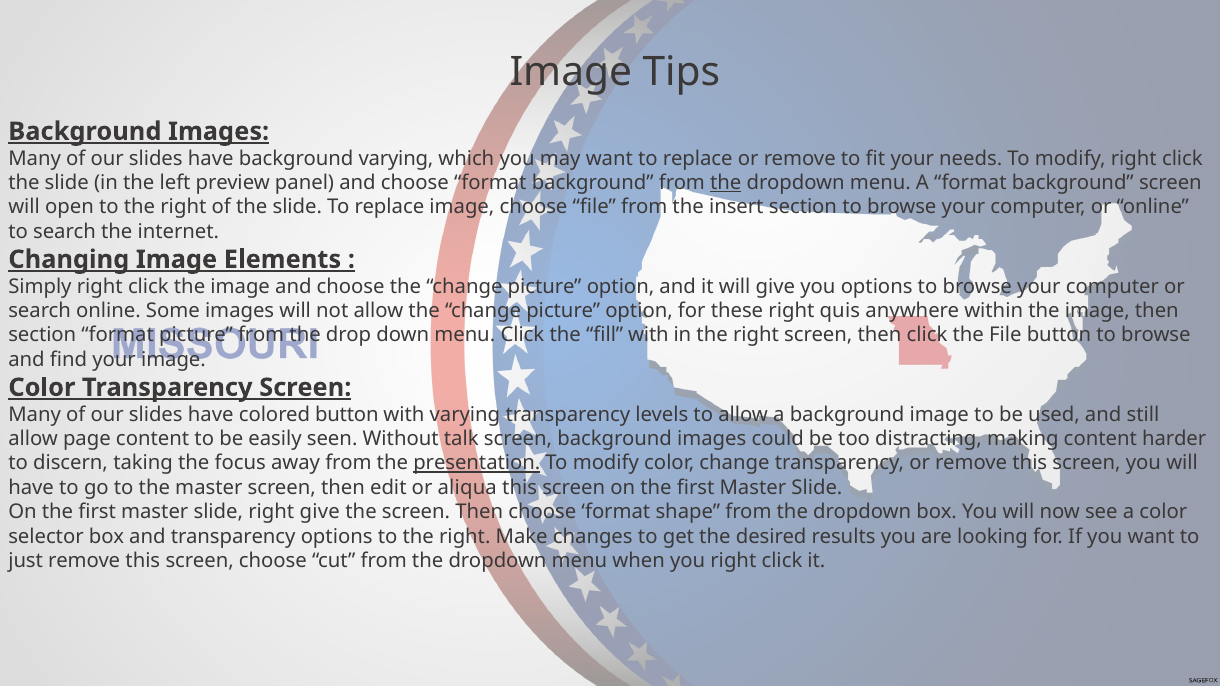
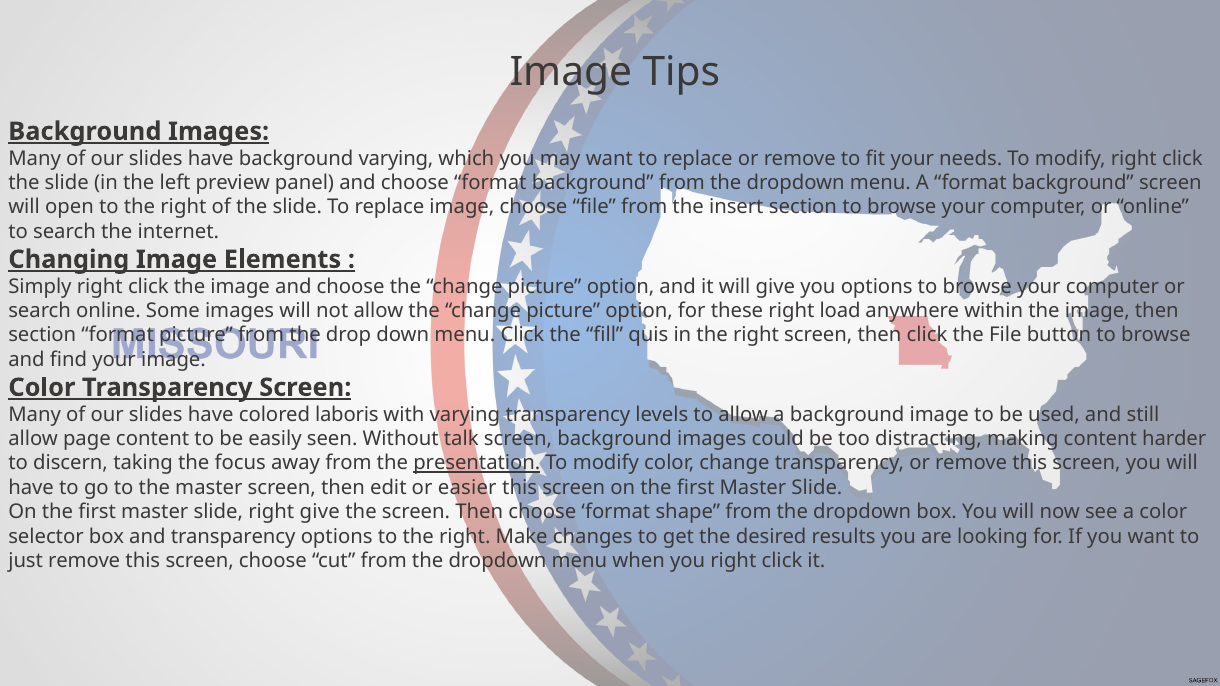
the underline: present -> none (726, 183)
quis: quis -> load (840, 311)
fill with: with -> quis (648, 335)
colored button: button -> laboris (347, 415)
aliqua: aliqua -> easier (467, 488)
